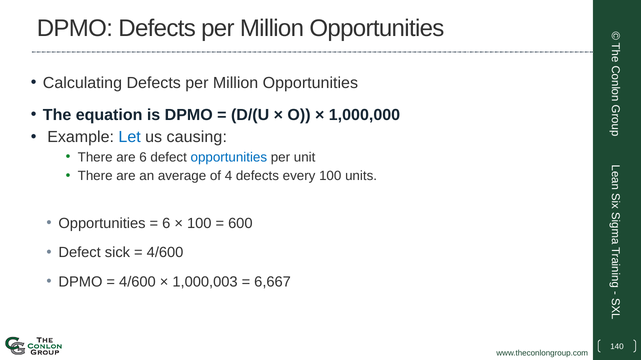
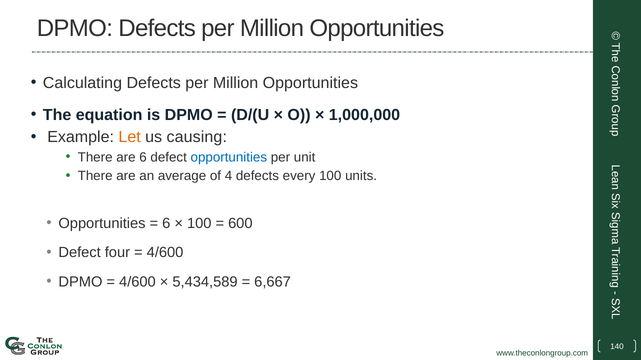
Let colour: blue -> orange (130, 137)
sick: sick -> four (117, 253)
1,000,003: 1,000,003 -> 5,434,589 (205, 282)
